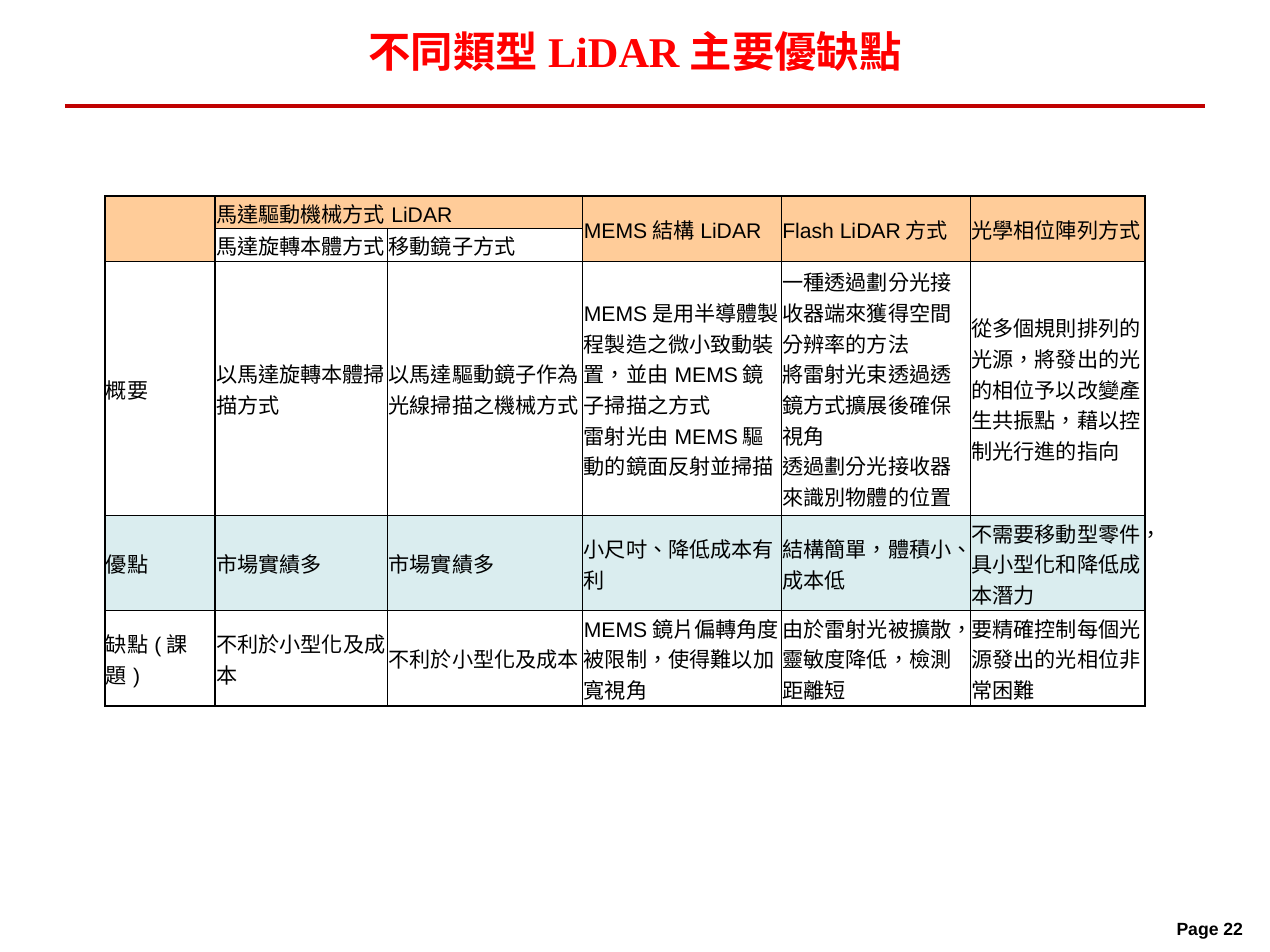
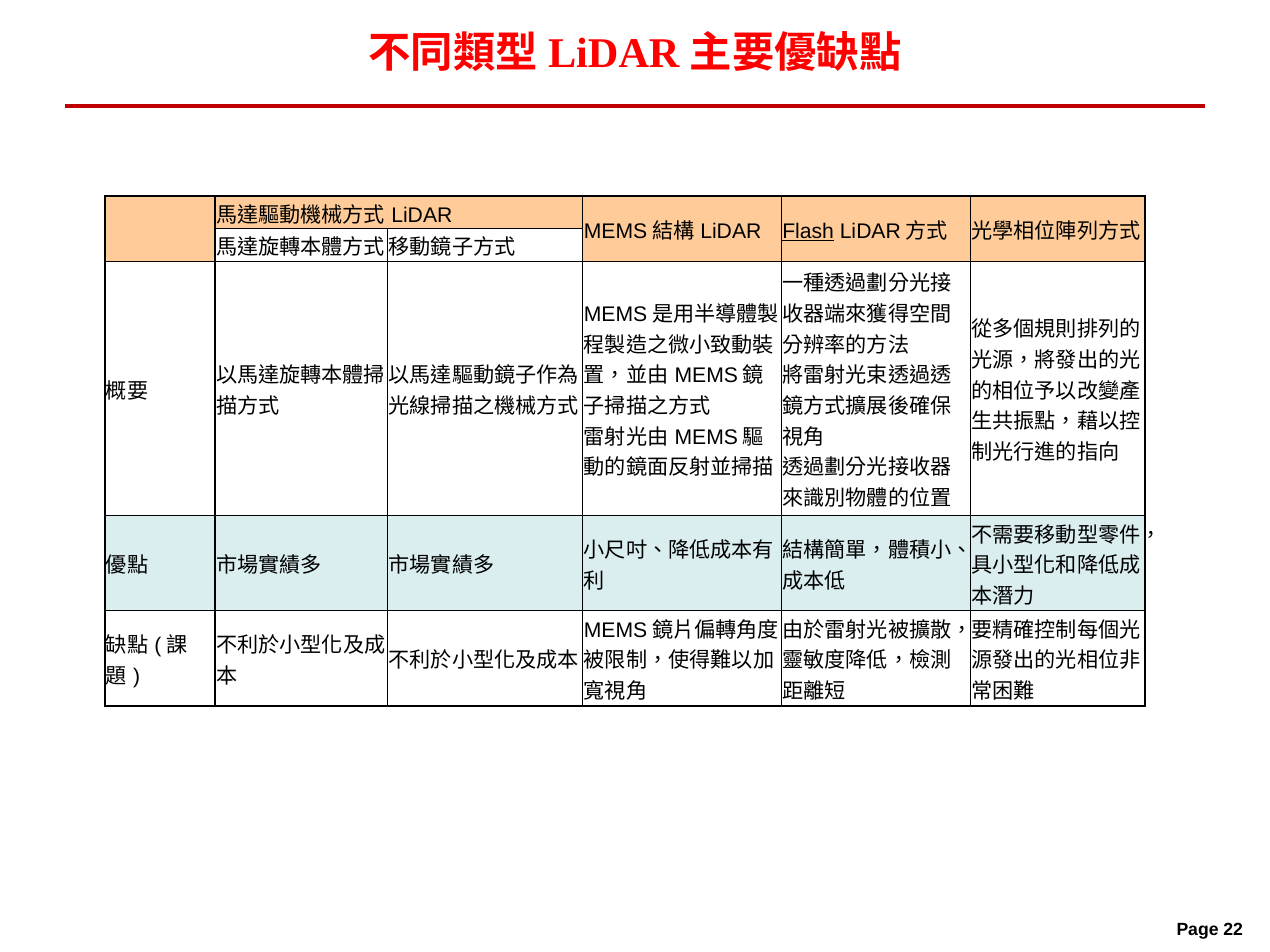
Flash underline: none -> present (808, 232)
